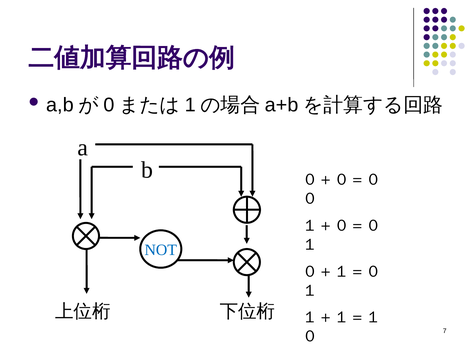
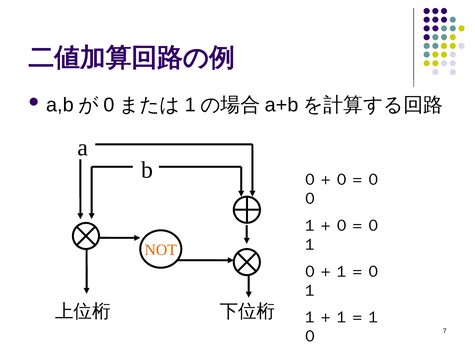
NOT colour: blue -> orange (161, 250)
